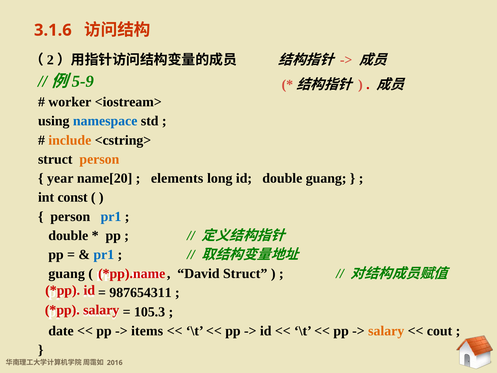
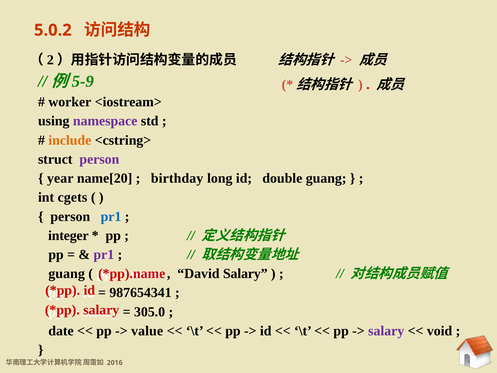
3.1.6: 3.1.6 -> 5.0.2 (53, 30)
namespace colour: blue -> purple (105, 121)
person colour: orange -> purple (99, 159)
elements: elements -> birthday (177, 178)
const: const -> cgets (72, 197)
double: double -> integer (68, 235)
pr1 colour: blue -> purple (104, 254)
David Struct: Struct -> Salary (245, 273)
987654311: 987654311 -> 987654341 (140, 293)
105.3: 105.3 -> 305.0 (150, 312)
items: items -> value (147, 331)
salary colour: orange -> purple (386, 331)
cout: cout -> void (440, 331)
